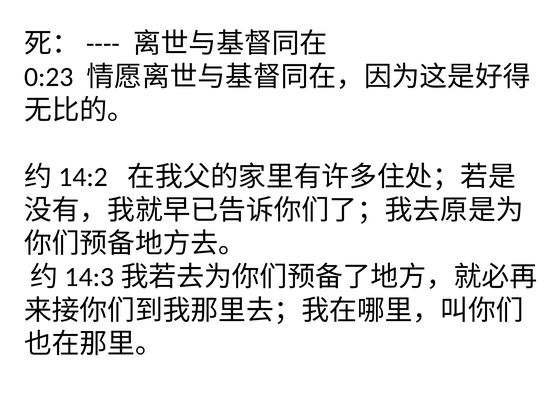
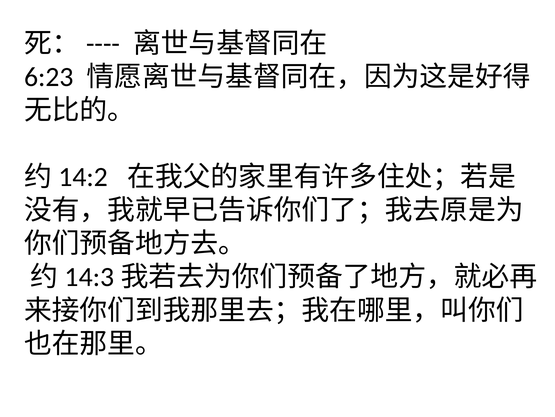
0:23: 0:23 -> 6:23 (49, 77)
